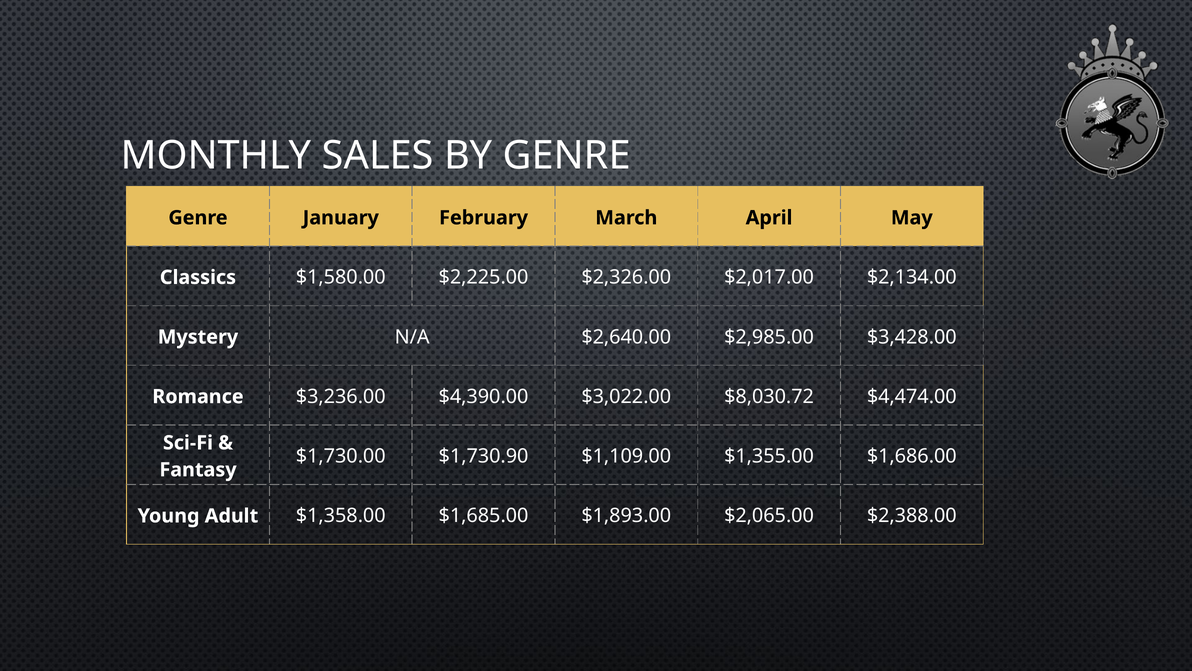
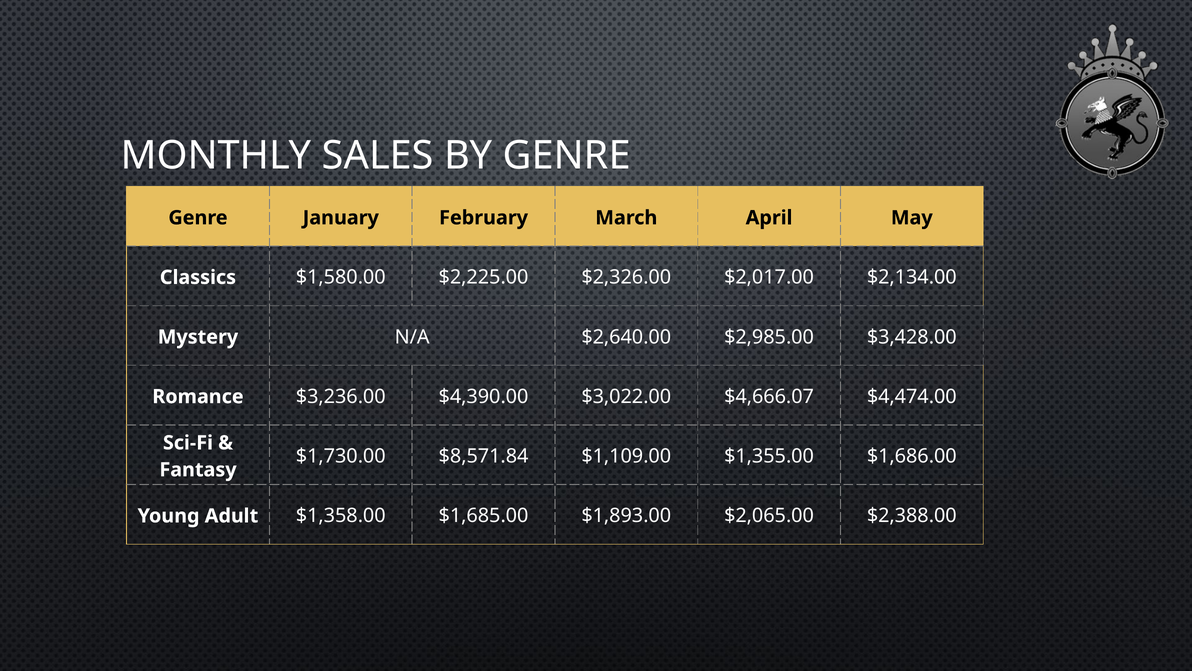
$8,030.72: $8,030.72 -> $4,666.07 (769, 396)
$1,730.90: $1,730.90 -> $8,571.84 (484, 456)
